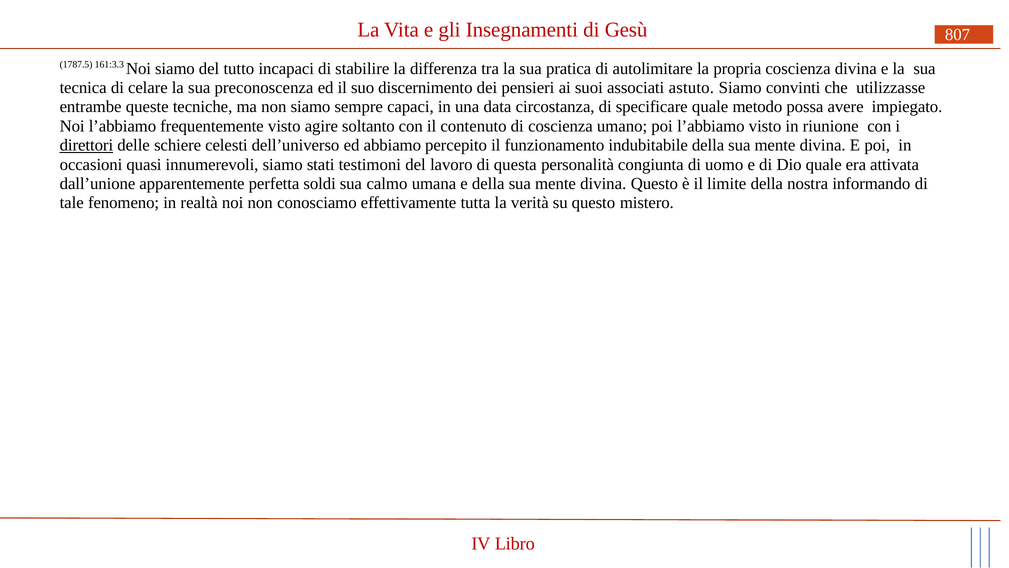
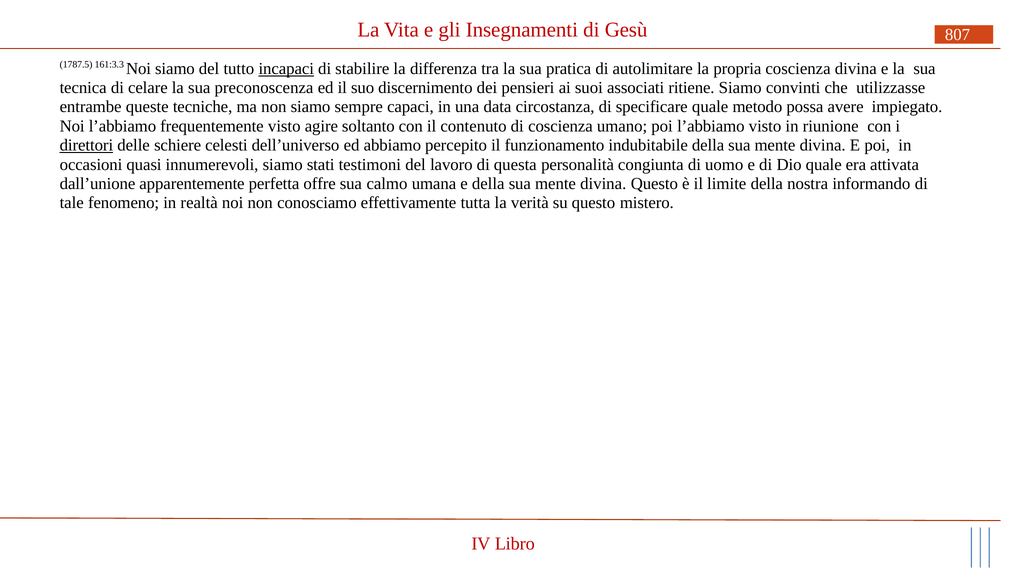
incapaci underline: none -> present (286, 69)
astuto: astuto -> ritiene (692, 88)
soldi: soldi -> offre (320, 184)
